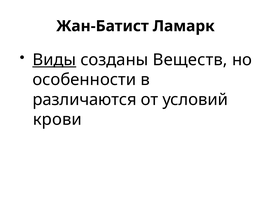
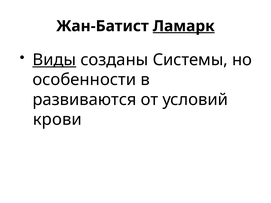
Ламарк underline: none -> present (184, 26)
Веществ: Веществ -> Системы (190, 60)
различаются: различаются -> развиваются (84, 100)
